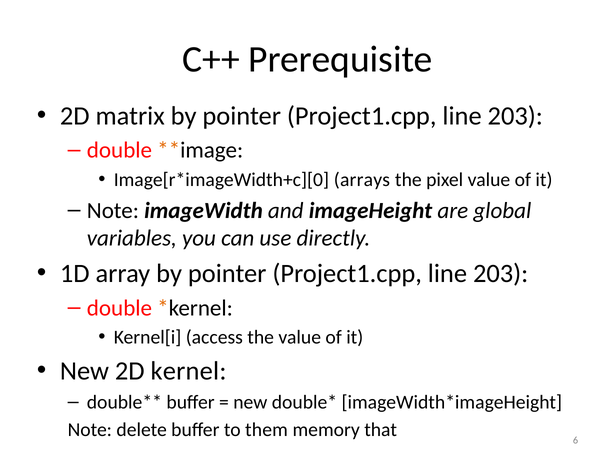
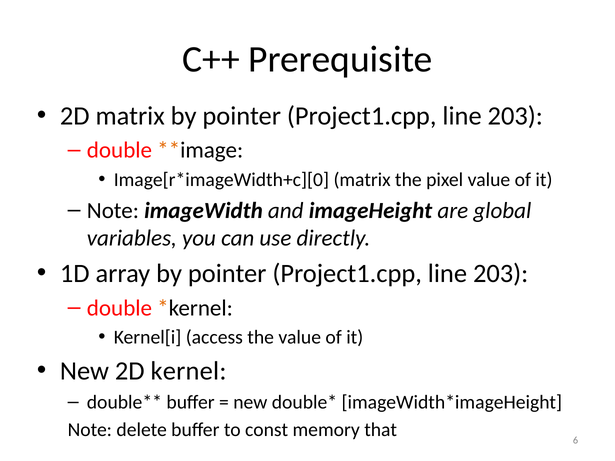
arrays: arrays -> matrix (362, 180)
them: them -> const (267, 430)
